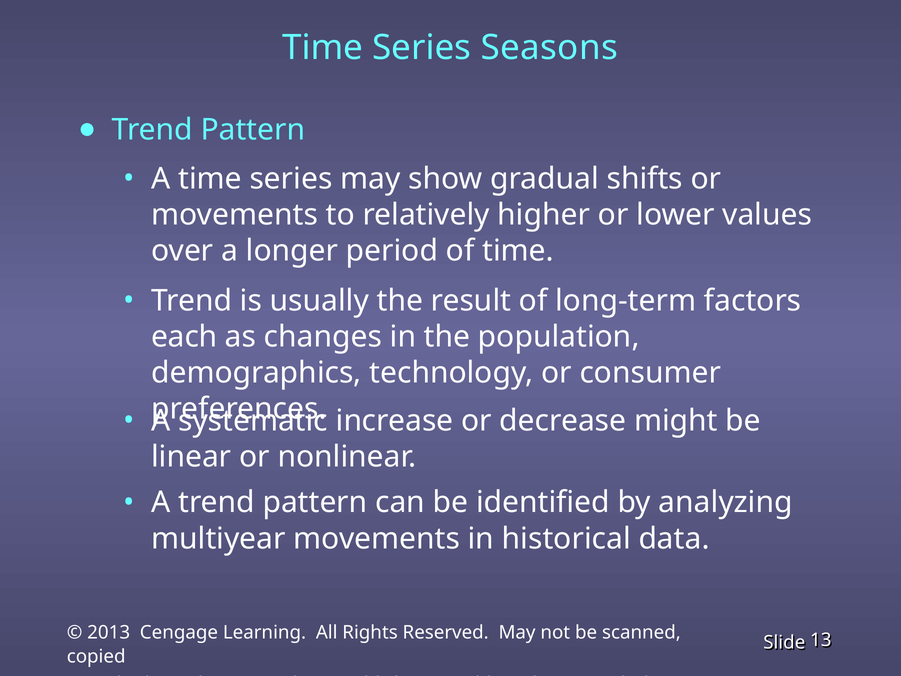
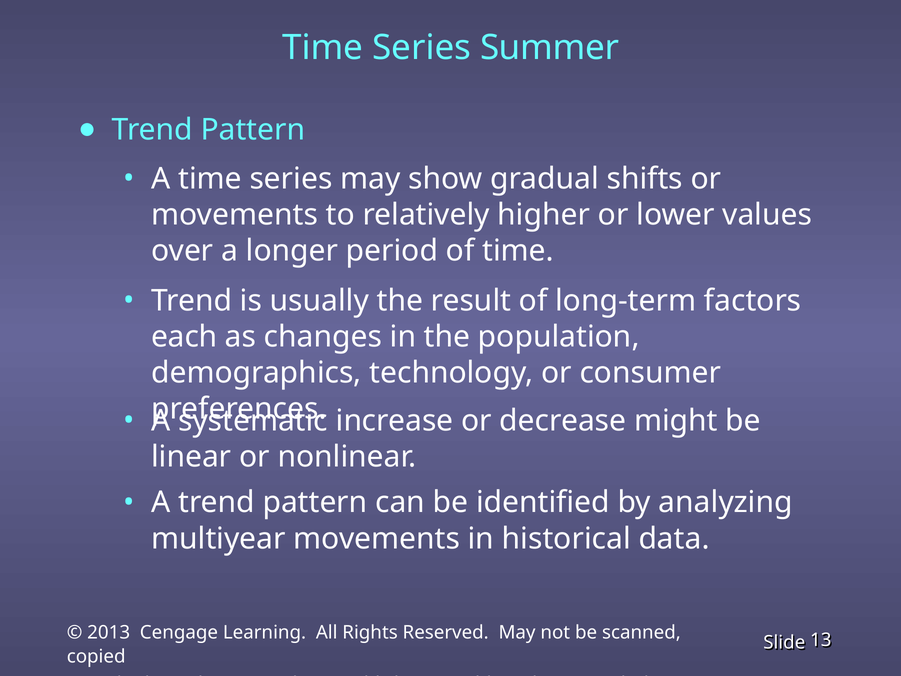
Seasons: Seasons -> Summer (550, 48)
